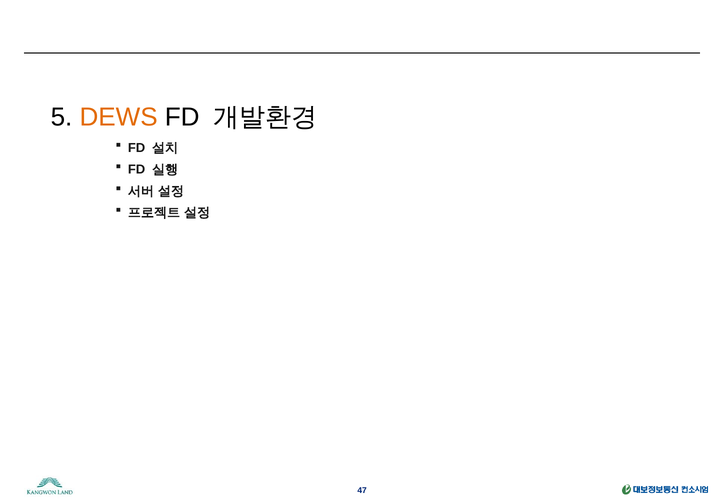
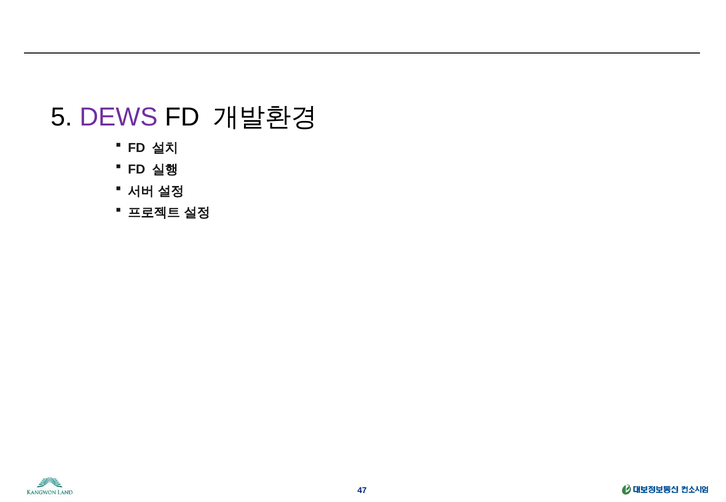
DEWS colour: orange -> purple (119, 117)
